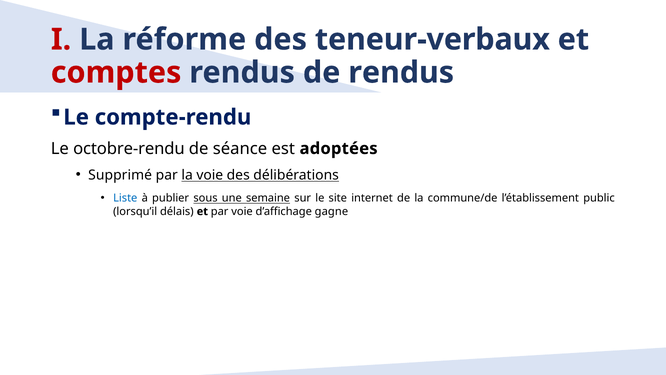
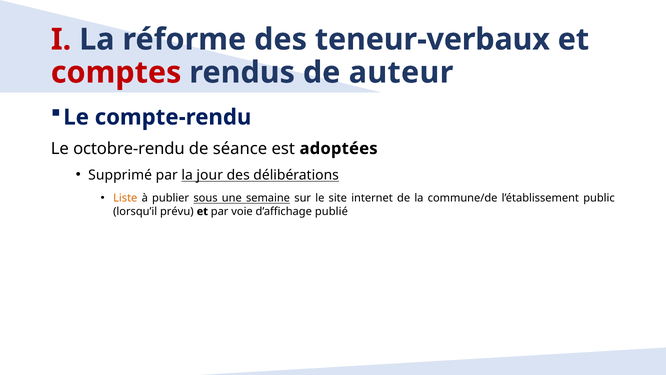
de rendus: rendus -> auteur (401, 72)
la voie: voie -> jour (210, 175)
Liste colour: blue -> orange (125, 198)
délais: délais -> prévu (177, 211)
gagne: gagne -> publié (331, 211)
